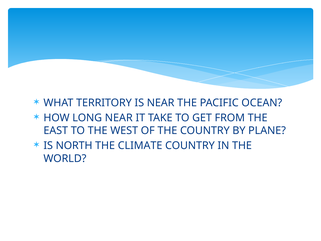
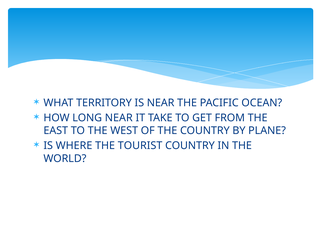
NORTH: NORTH -> WHERE (74, 145)
CLIMATE: CLIMATE -> TOURIST (140, 145)
